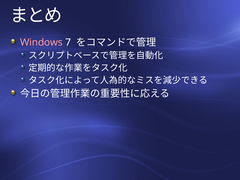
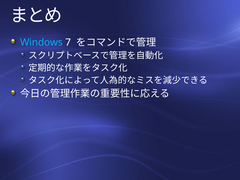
Windows colour: pink -> light blue (41, 42)
